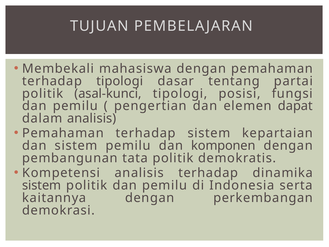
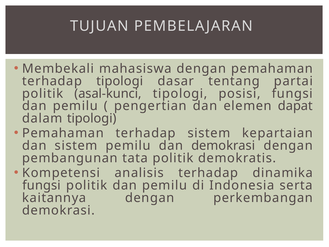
dalam analisis: analisis -> tipologi (92, 118)
dan komponen: komponen -> demokrasi (223, 146)
sistem: sistem -> fungsi (42, 185)
